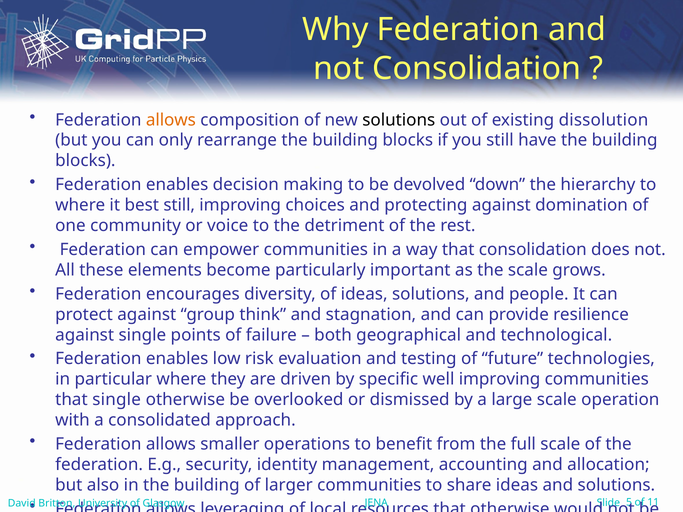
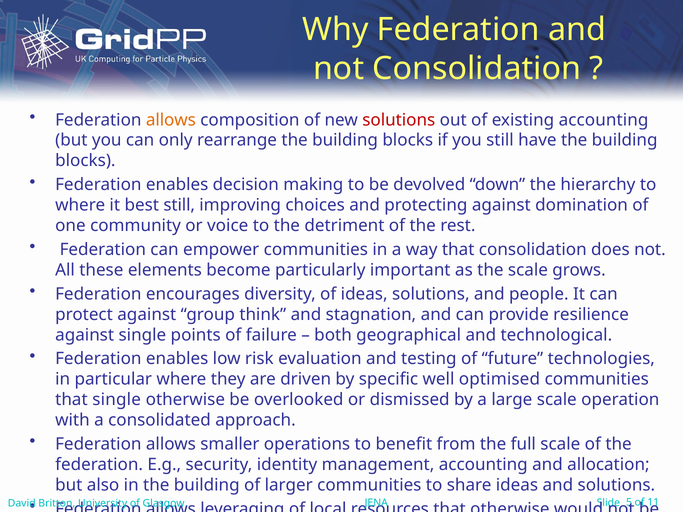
solutions colour: black -> red (399, 120)
existing dissolution: dissolution -> accounting (604, 120)
well improving: improving -> optimised (499, 379)
